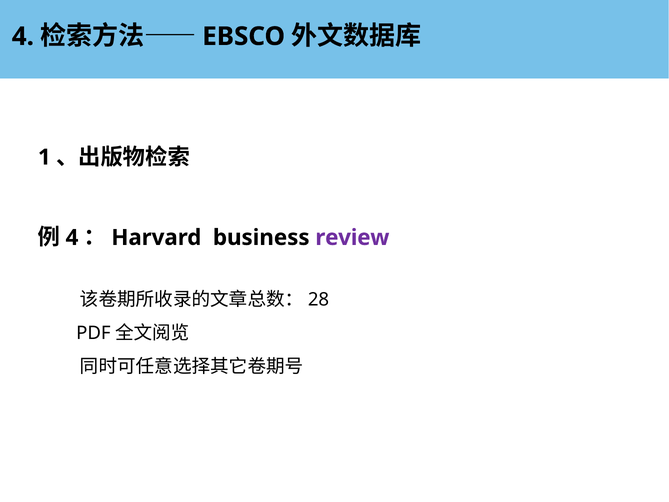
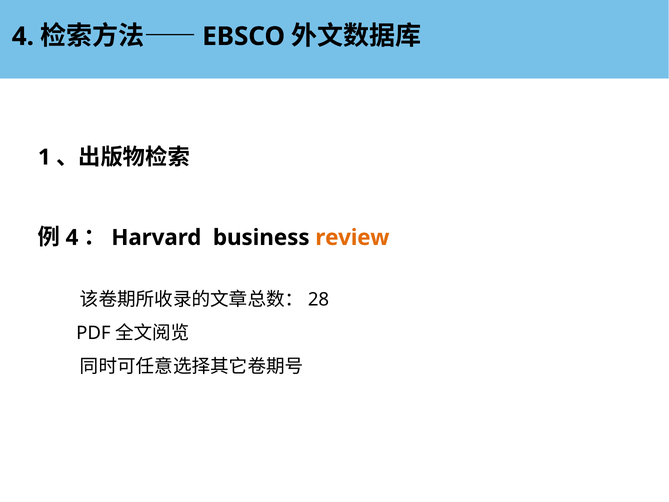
review colour: purple -> orange (352, 237)
